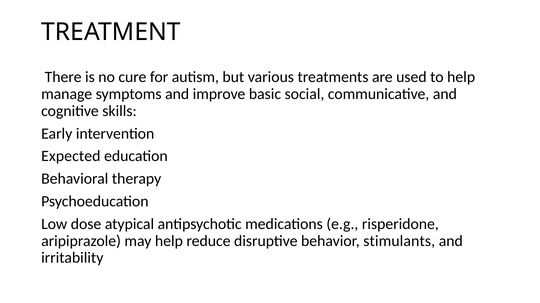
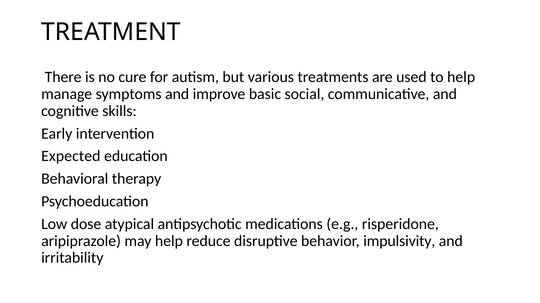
stimulants: stimulants -> impulsivity (399, 241)
